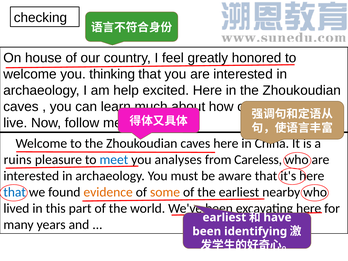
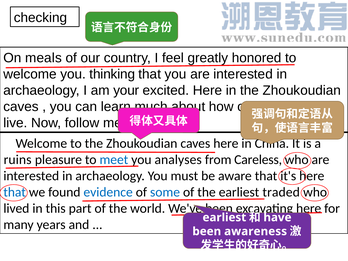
house: house -> meals (43, 58)
help: help -> your (126, 90)
evidence colour: orange -> blue (108, 192)
some colour: orange -> blue (165, 192)
nearby: nearby -> traded (281, 192)
identifying: identifying -> awareness (256, 231)
